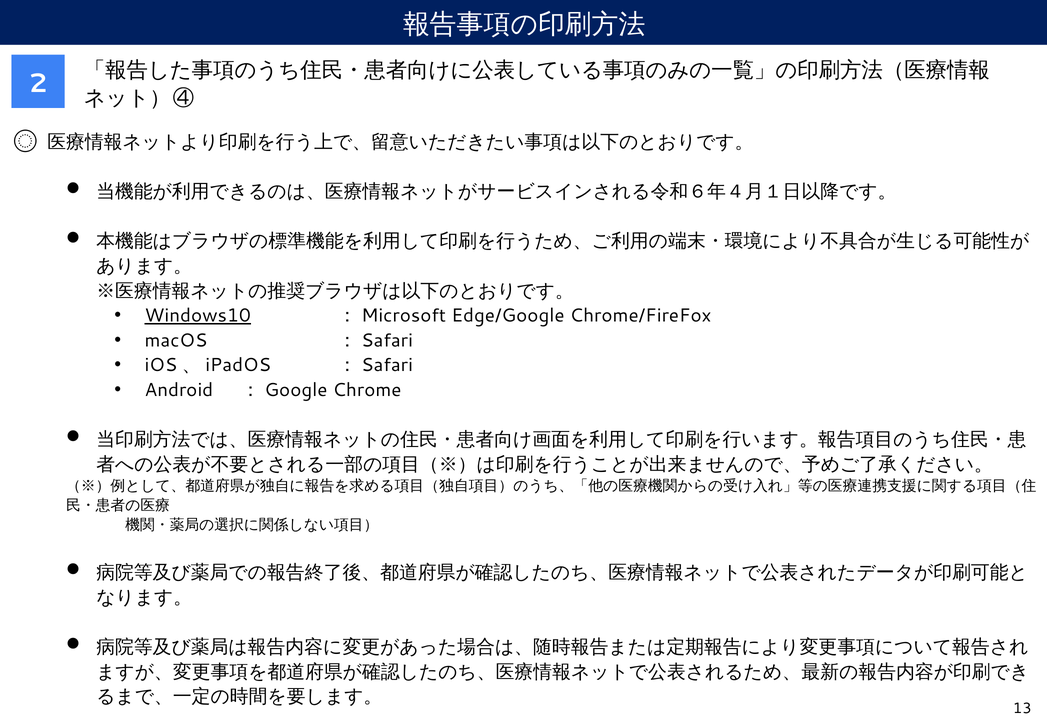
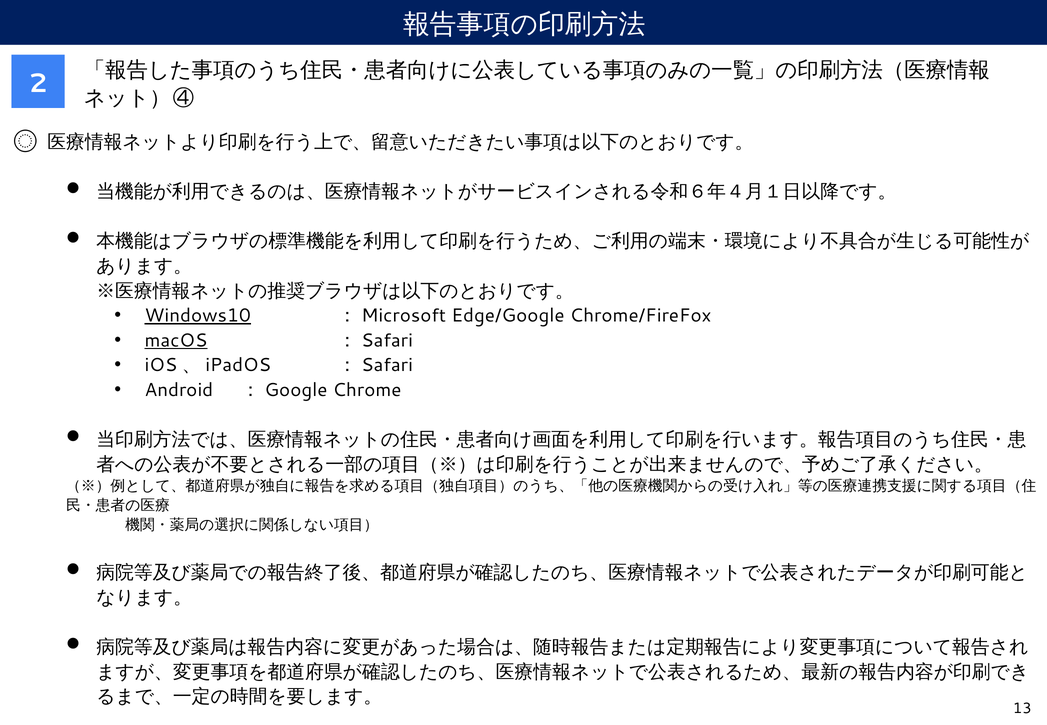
macOS underline: none -> present (176, 340)
